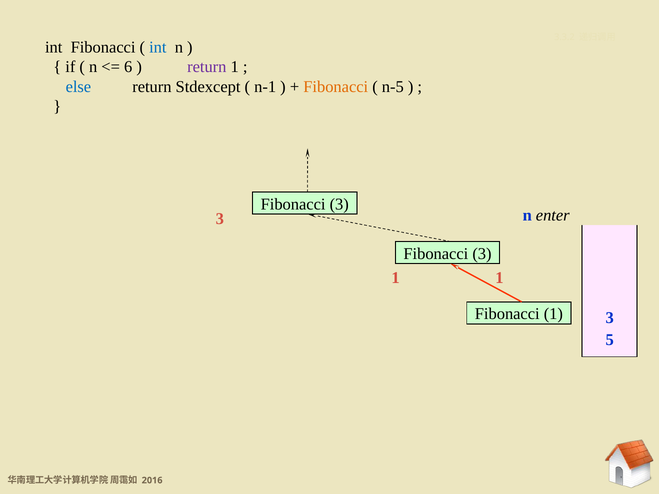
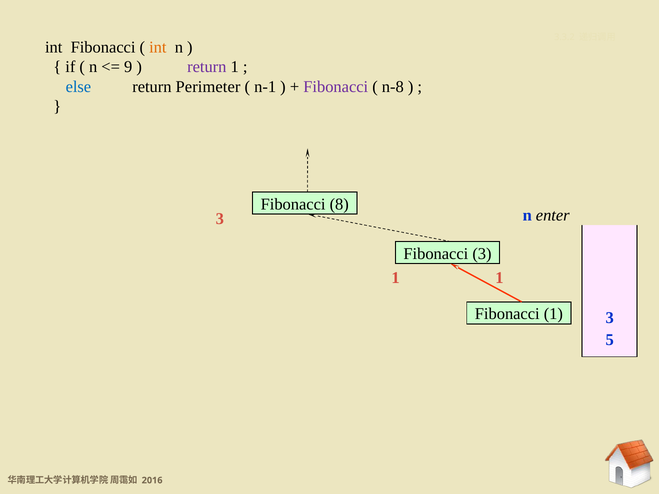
int colour: blue -> orange (158, 47)
6: 6 -> 9 (128, 67)
Stdexcept: Stdexcept -> Perimeter (208, 87)
Fibonacci colour: orange -> purple (336, 87)
n-5: n-5 -> n-8 (393, 87)
3: 3 -> 8 (339, 204)
